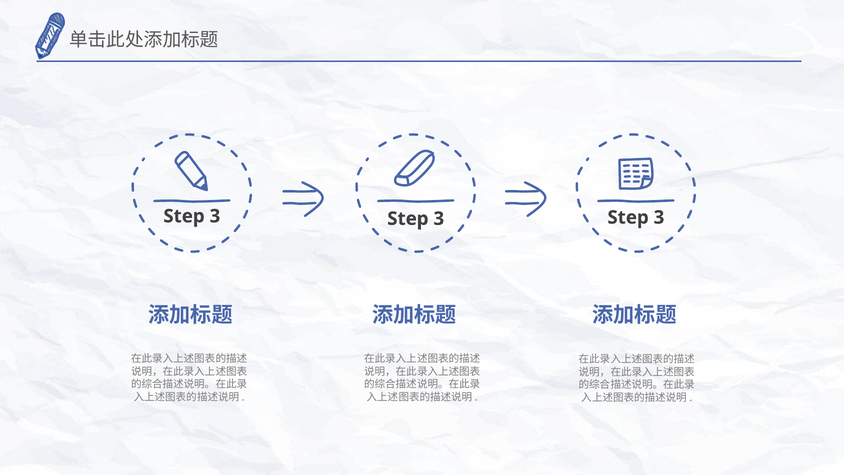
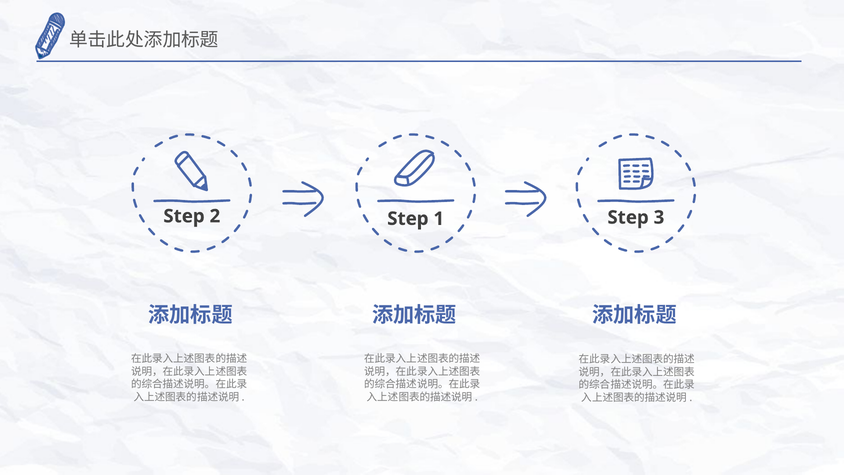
3: 3 -> 2 (215, 216)
3: 3 -> 1 (439, 219)
